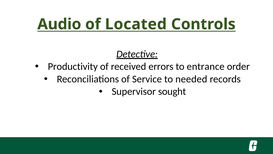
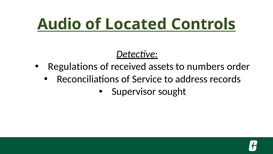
Productivity: Productivity -> Regulations (73, 66)
errors: errors -> assets (161, 66)
entrance: entrance -> numbers (206, 66)
needed: needed -> address (191, 79)
